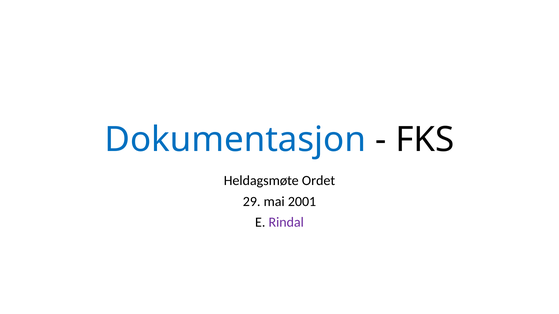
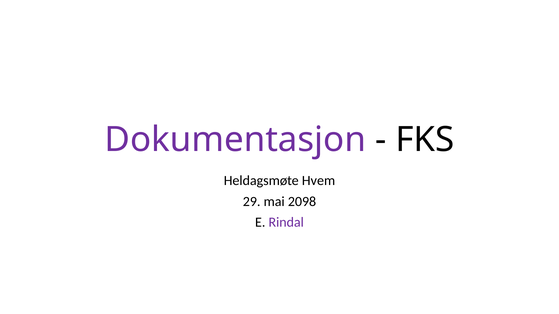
Dokumentasjon colour: blue -> purple (235, 140)
Ordet: Ordet -> Hvem (319, 181)
2001: 2001 -> 2098 (302, 202)
